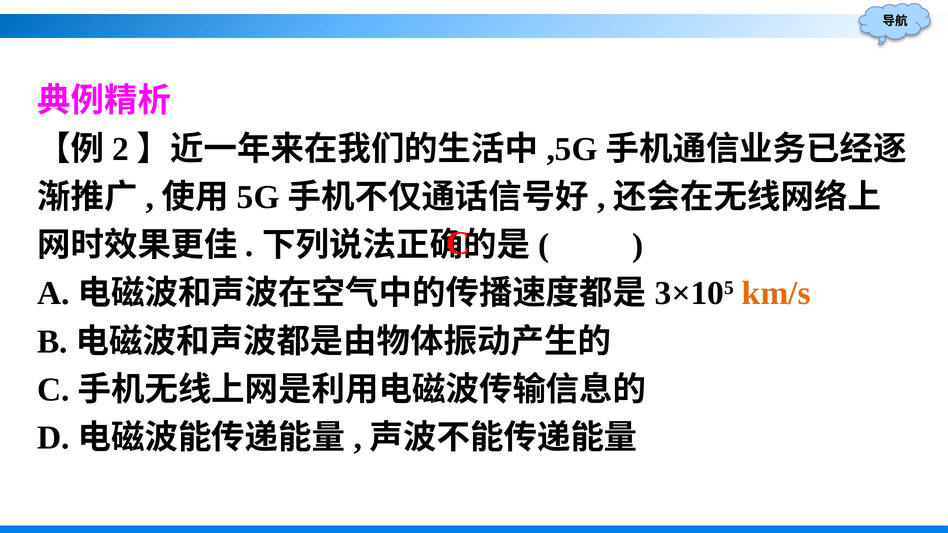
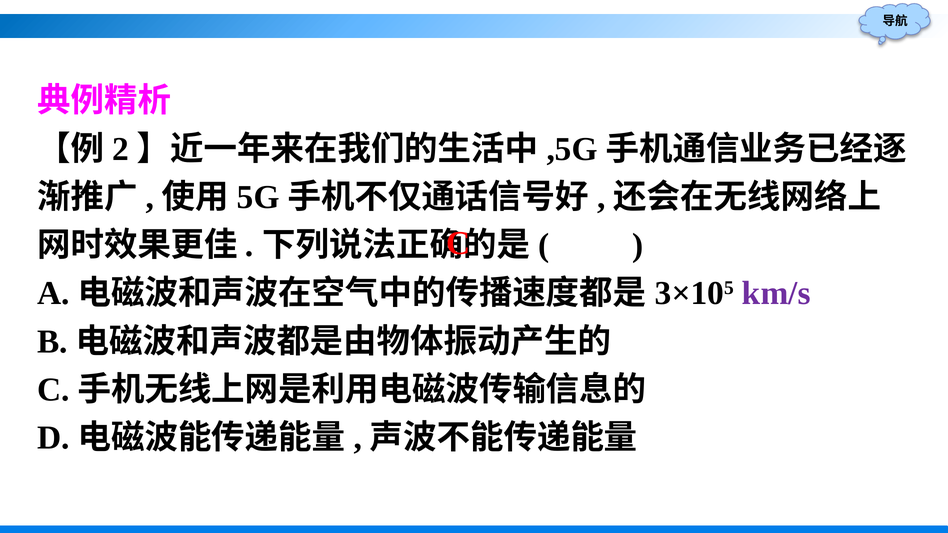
km/s colour: orange -> purple (776, 294)
